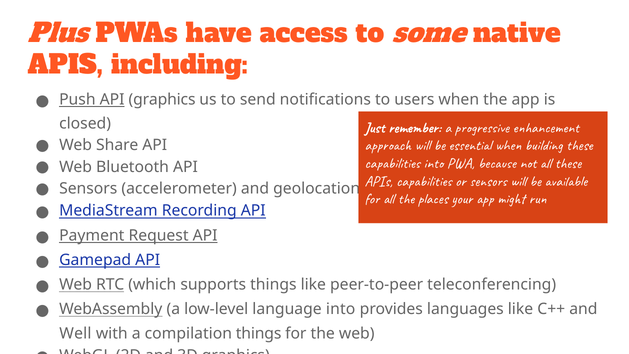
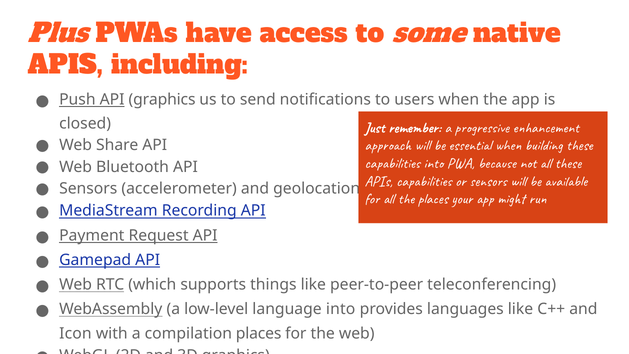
Well: Well -> Icon (75, 333)
compilation things: things -> places (259, 333)
